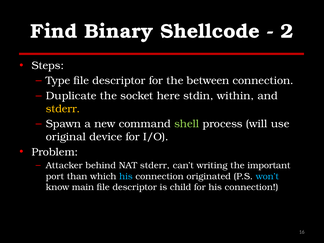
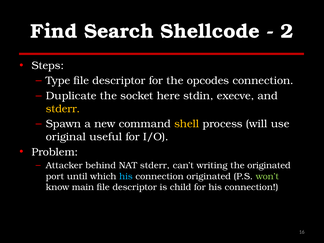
Binary: Binary -> Search (119, 31)
between: between -> opcodes (208, 81)
within: within -> execve (236, 96)
shell colour: light green -> yellow (187, 124)
device: device -> useful (106, 137)
the important: important -> originated (269, 165)
than: than -> until (77, 176)
won’t colour: light blue -> light green (267, 176)
